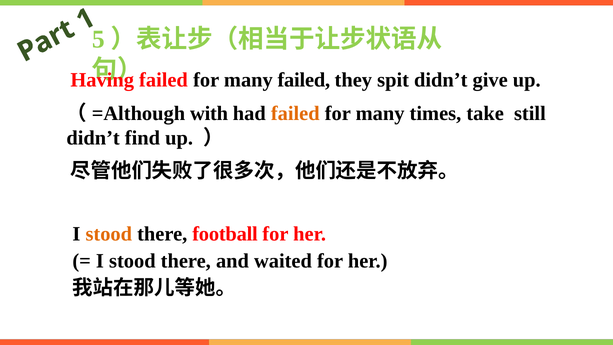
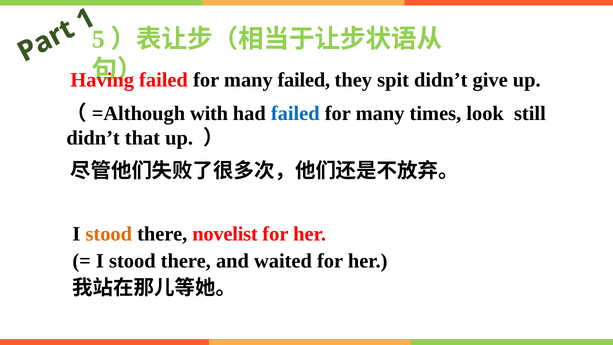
failed colour: orange -> blue (295, 114)
take: take -> look (485, 114)
find: find -> that (142, 138)
football: football -> novelist (225, 234)
